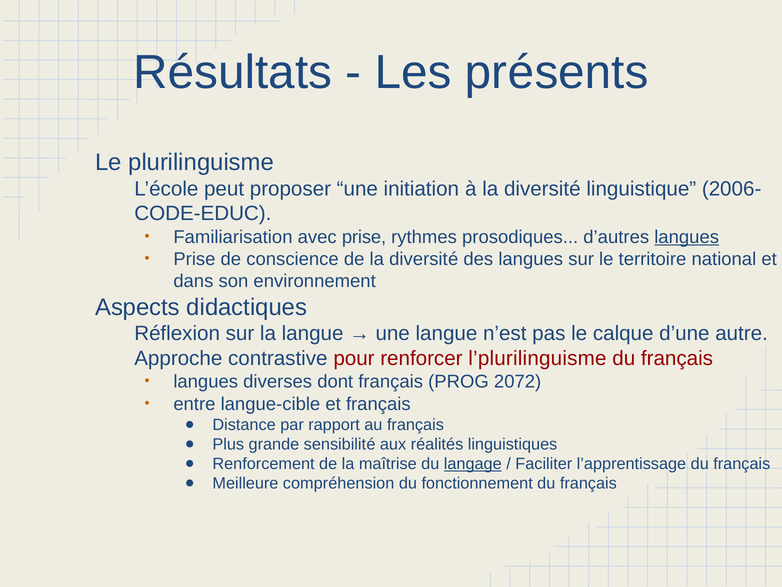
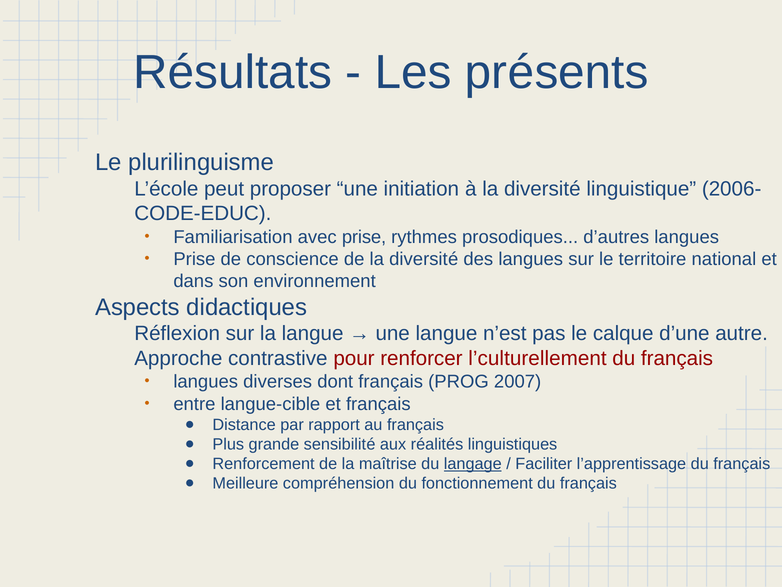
langues underline: present -> none (687, 237)
l’plurilinguisme: l’plurilinguisme -> l’culturellement (538, 358)
2072: 2072 -> 2007 (518, 381)
